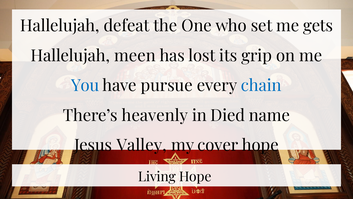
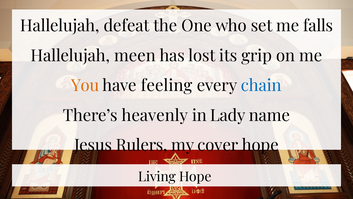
gets: gets -> falls (318, 26)
You colour: blue -> orange (85, 86)
pursue: pursue -> feeling (167, 86)
Died: Died -> Lady (228, 115)
Valley: Valley -> Rulers (142, 145)
